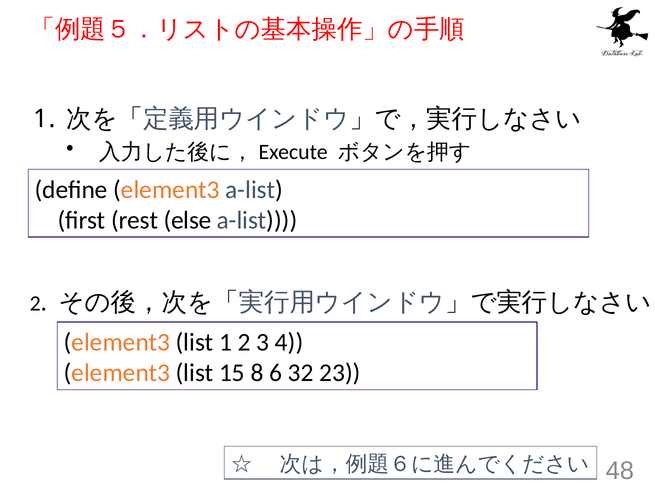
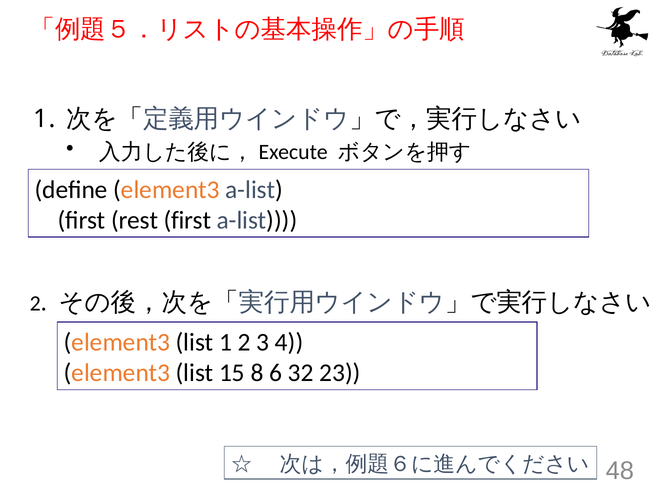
rest else: else -> first (188, 220)
